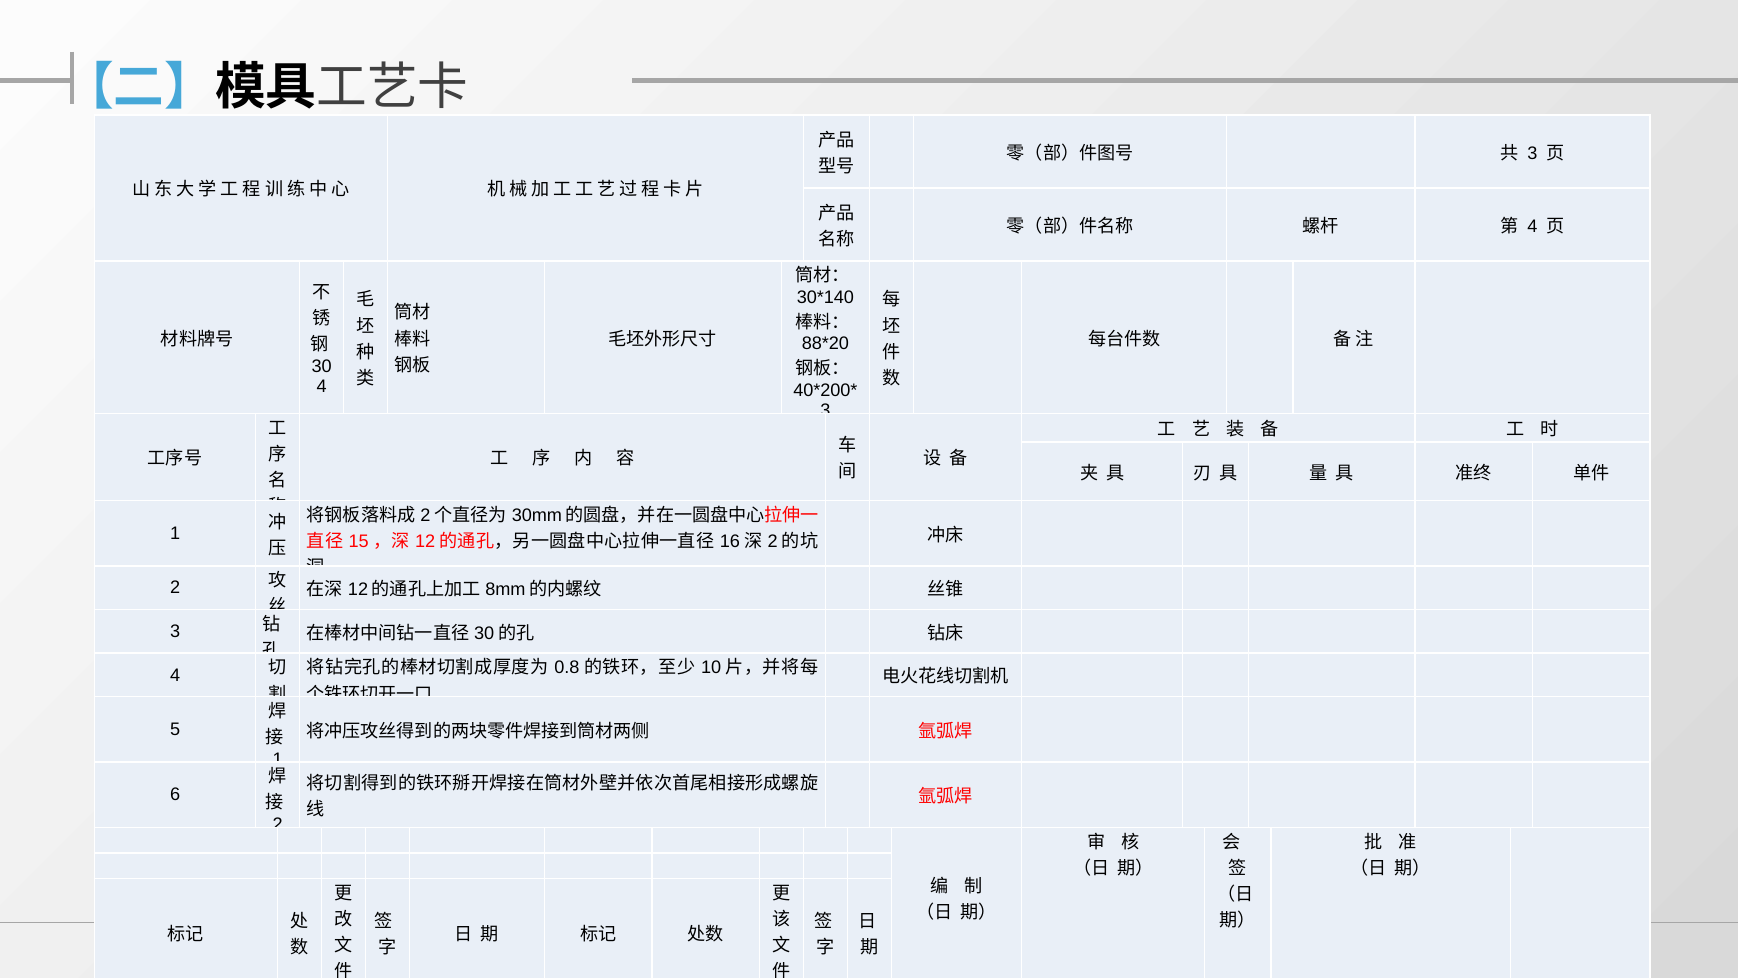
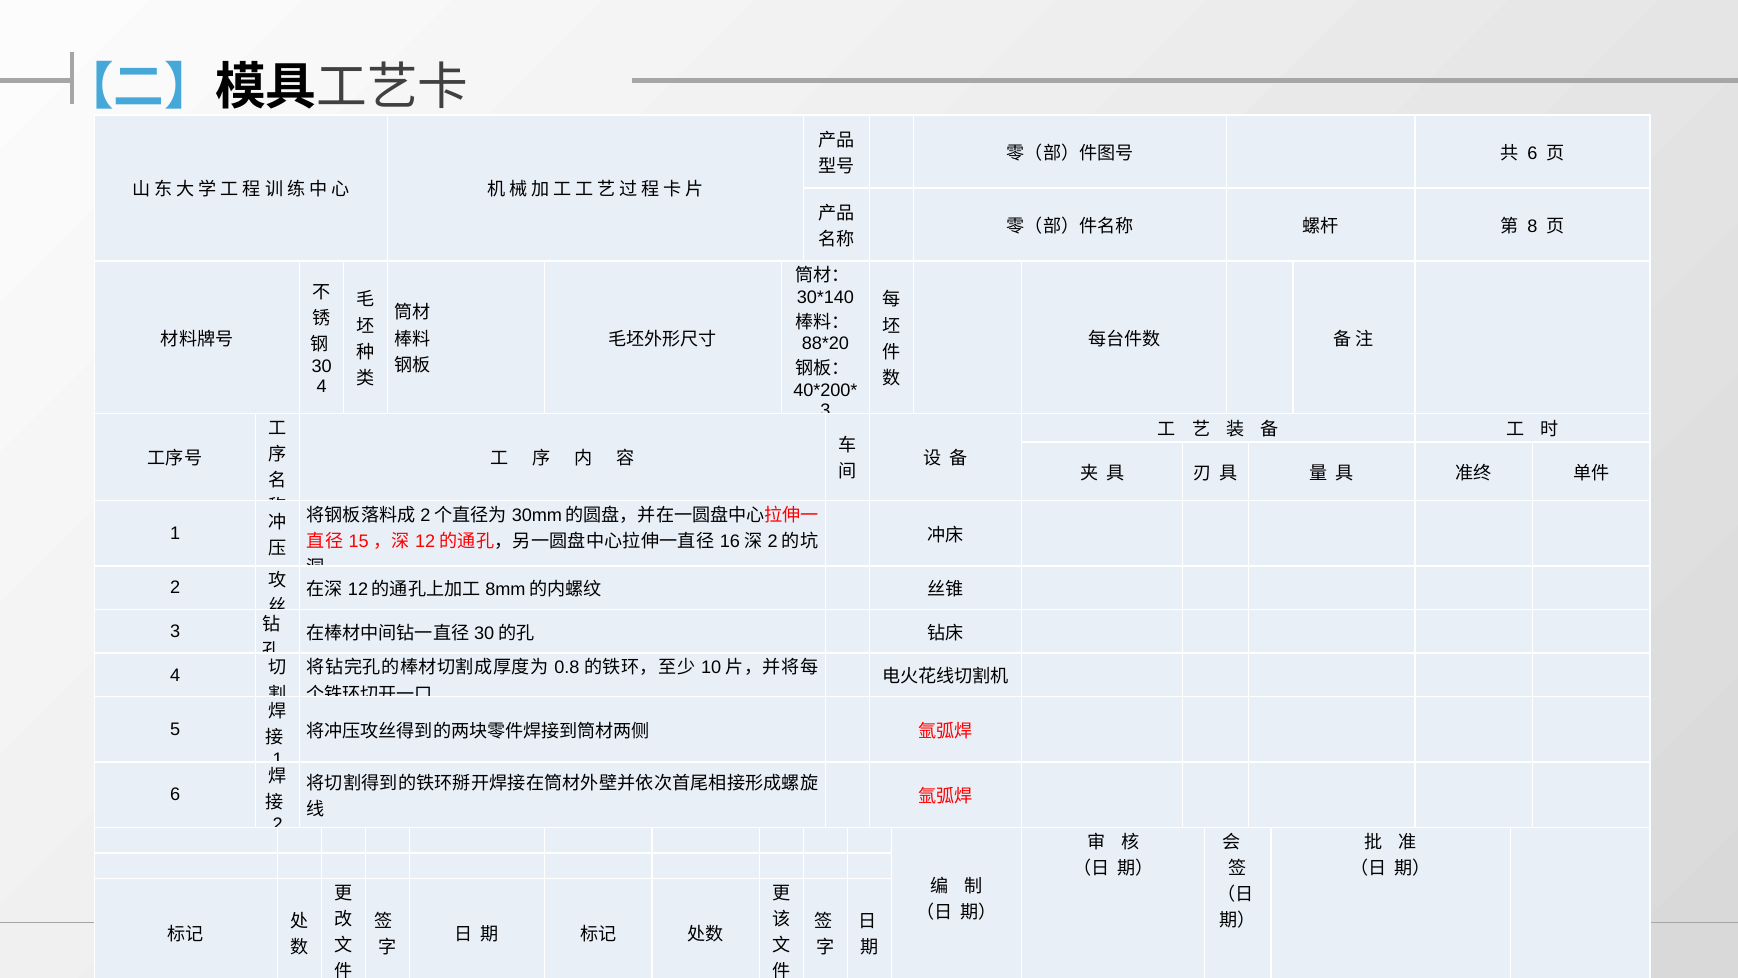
3: 3 -> 6 (1532, 153)
4: 4 -> 8 (1532, 226)
